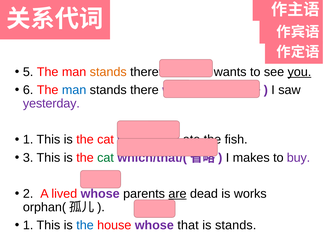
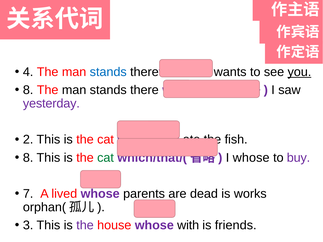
5: 5 -> 4 (28, 72)
stands colour: orange -> blue (108, 72)
6: 6 -> 8 (28, 90)
man colour: blue -> black (74, 90)
1: 1 -> 2 (28, 140)
3: 3 -> 8 (28, 158)
I makes: makes -> whose (251, 158)
2: 2 -> 7 (28, 194)
are underline: present -> none (177, 194)
1: 1 -> 3 (28, 225)
the colour: blue -> purple (85, 225)
that: that -> with (188, 225)
is stands: stands -> friends (236, 225)
